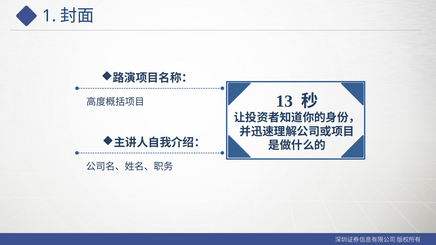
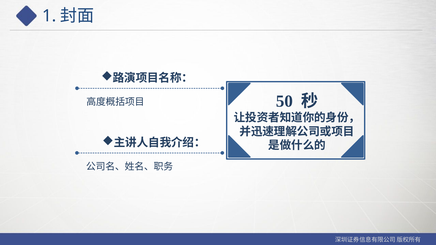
13: 13 -> 50 (284, 101)
